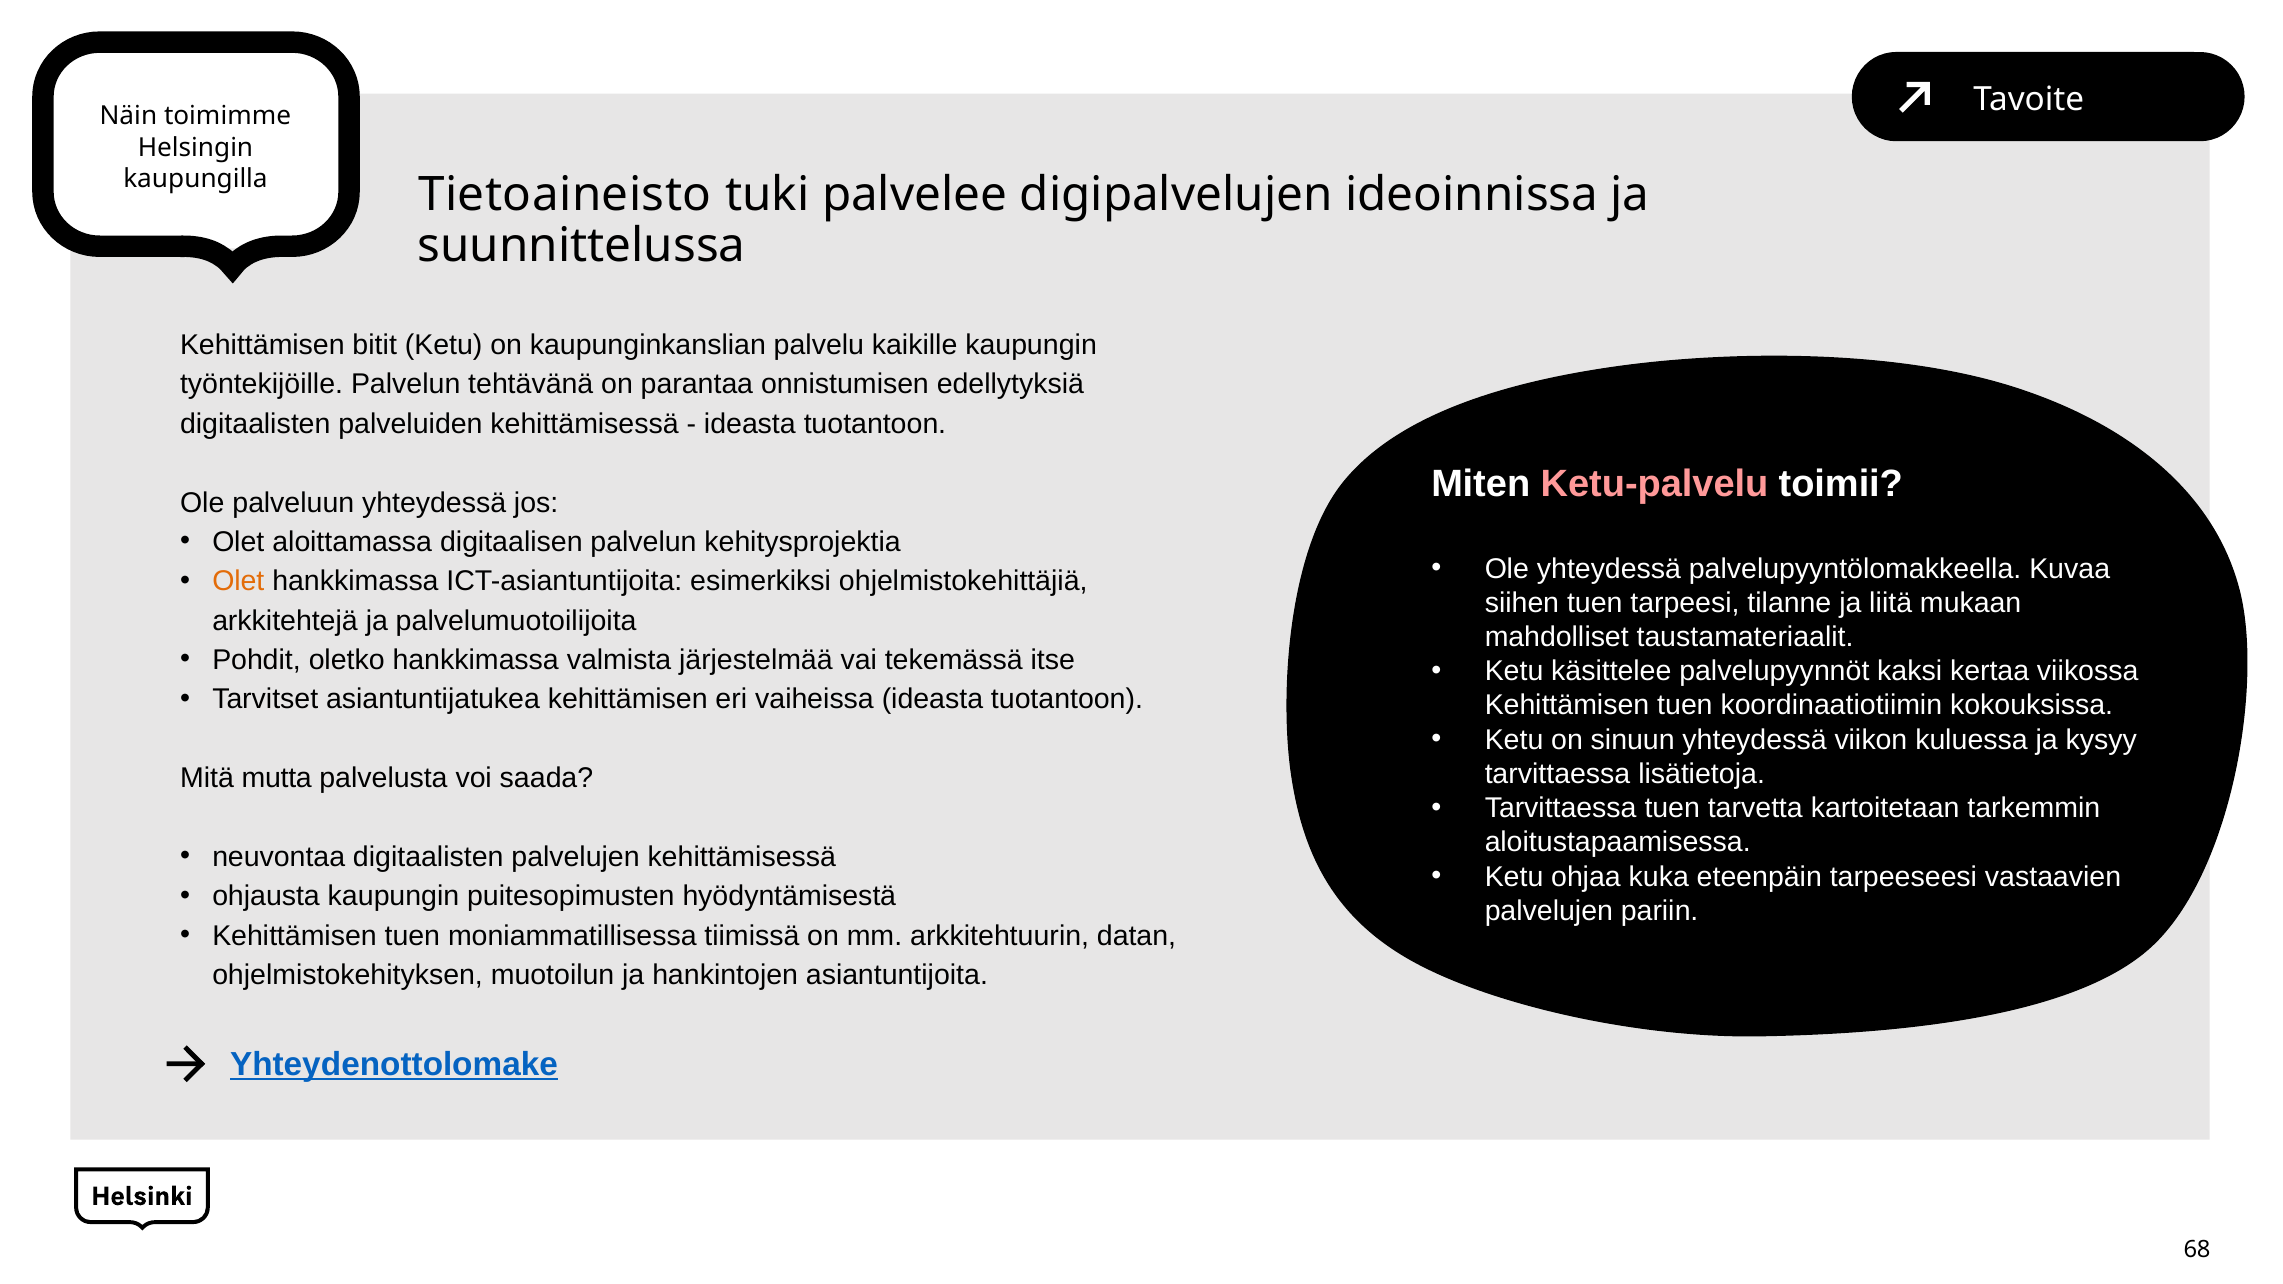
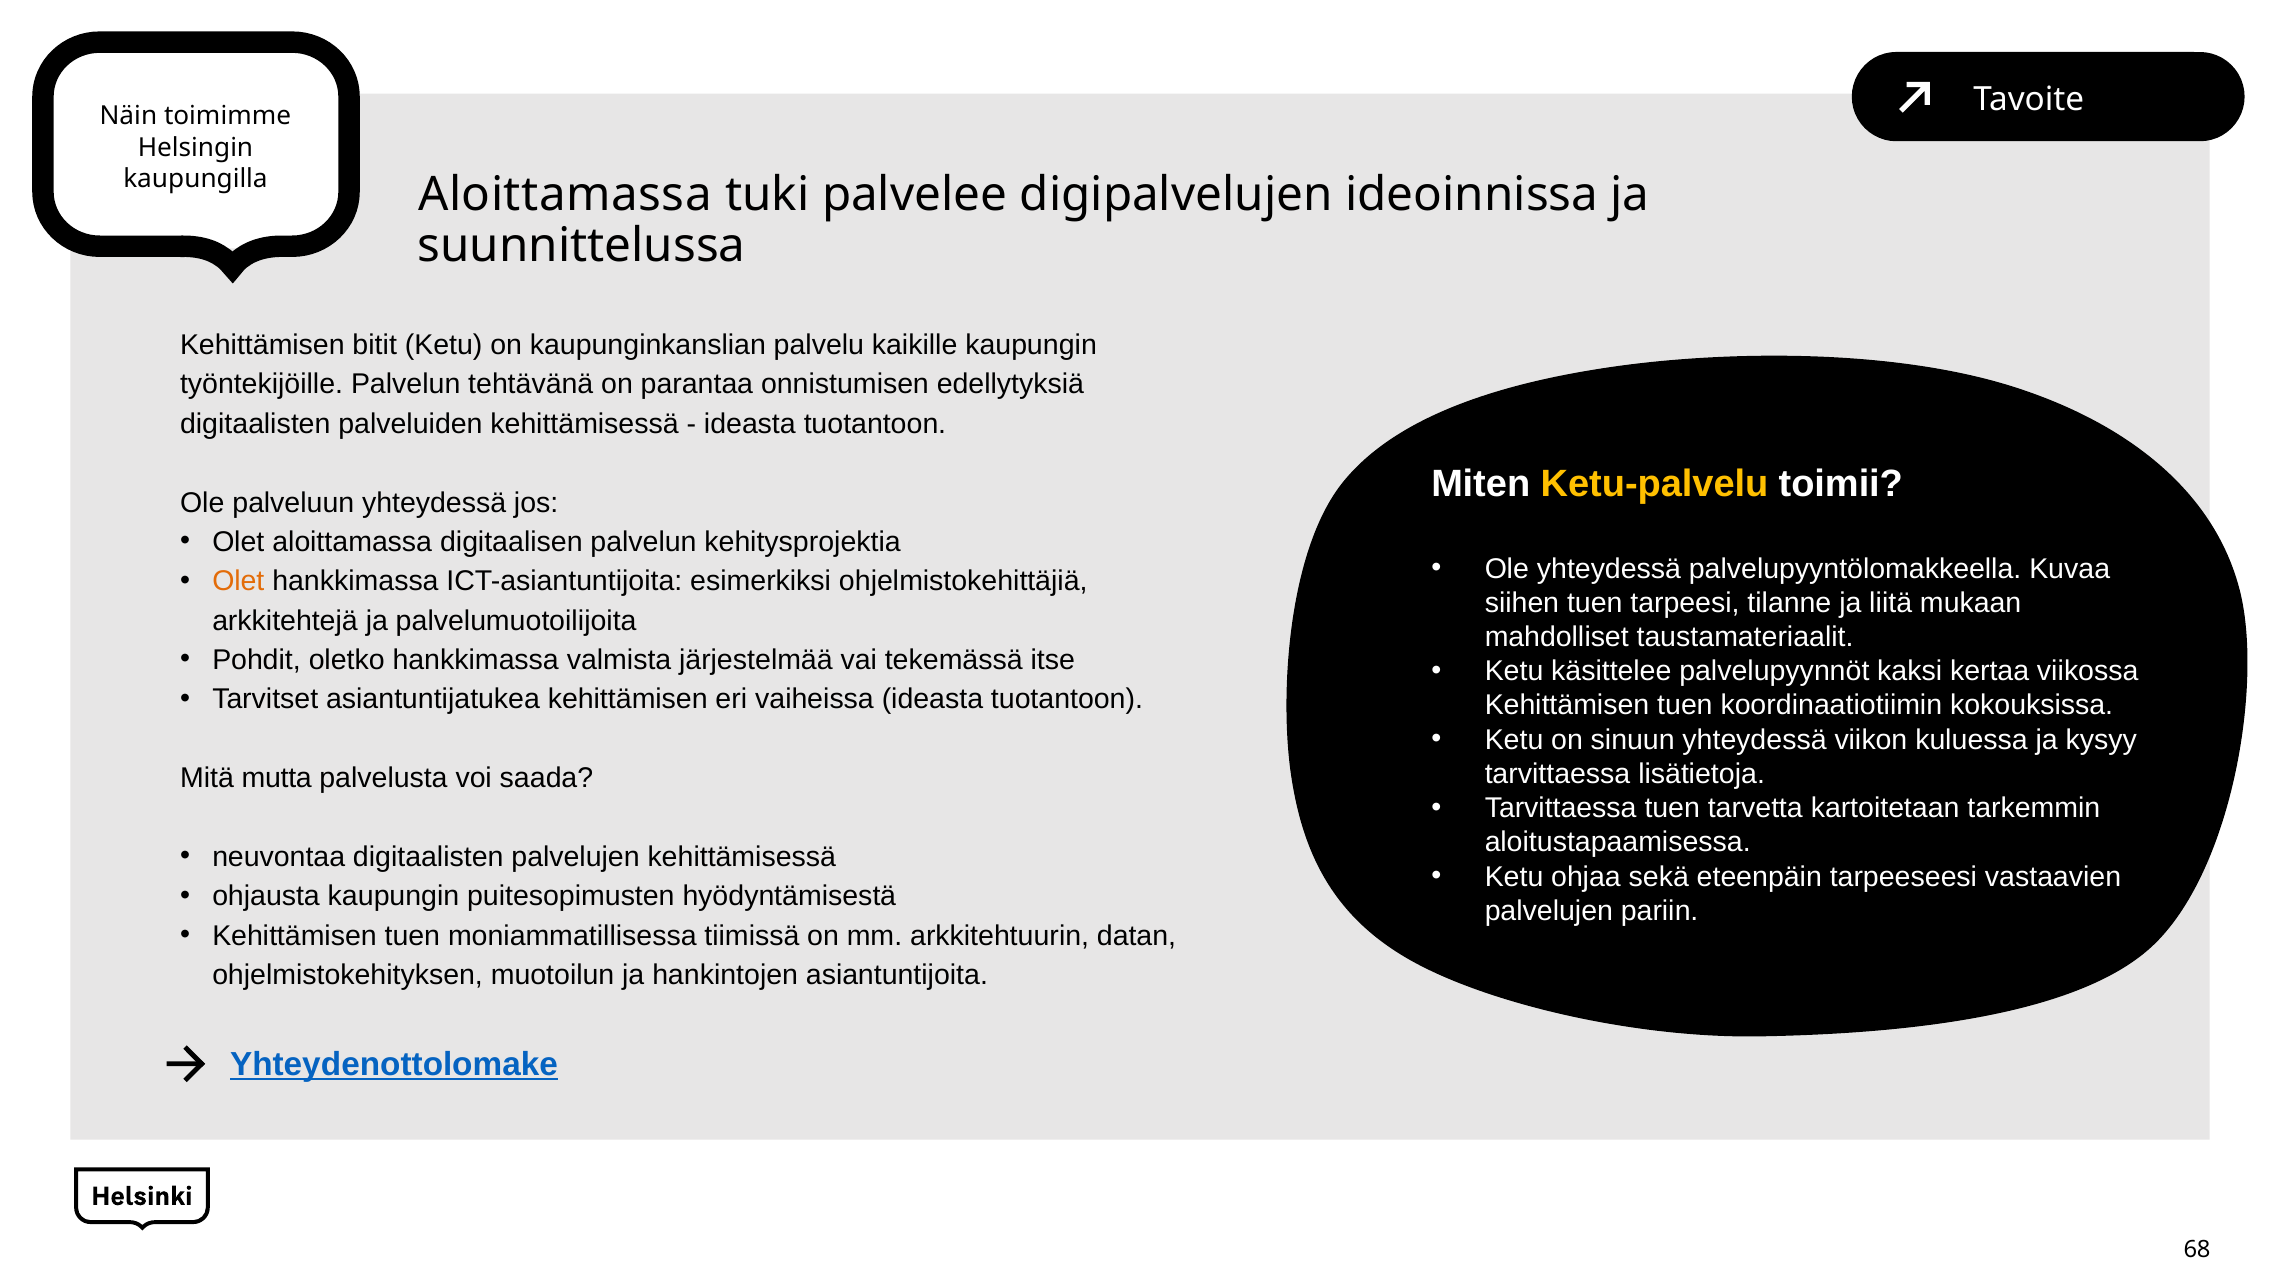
Tietoaineisto: Tietoaineisto -> Aloittamassa (565, 195)
Ketu-palvelu colour: pink -> yellow (1655, 484)
kuka: kuka -> sekä (1659, 877)
